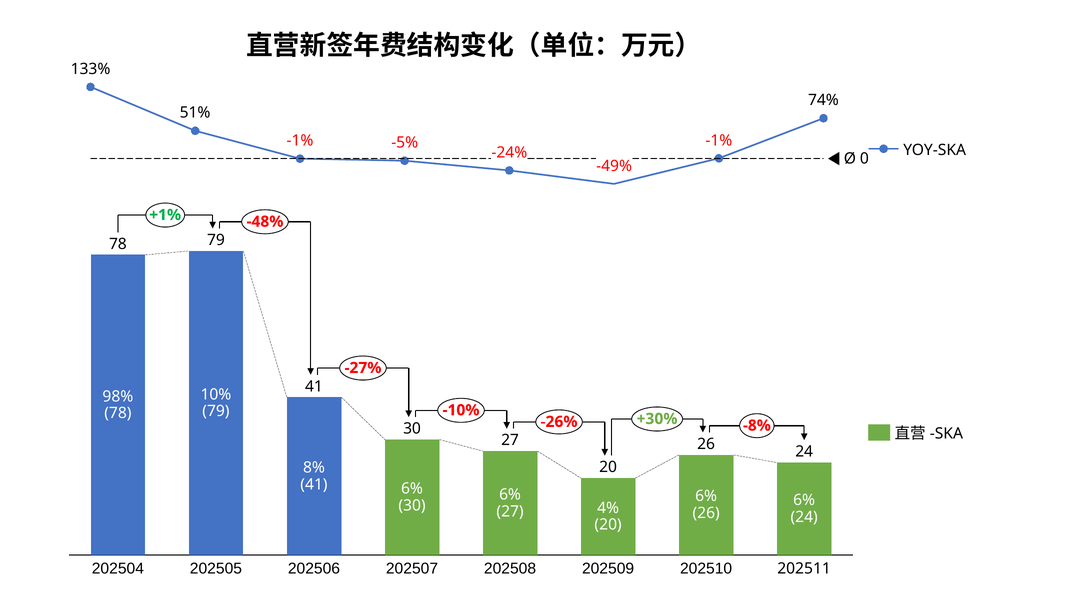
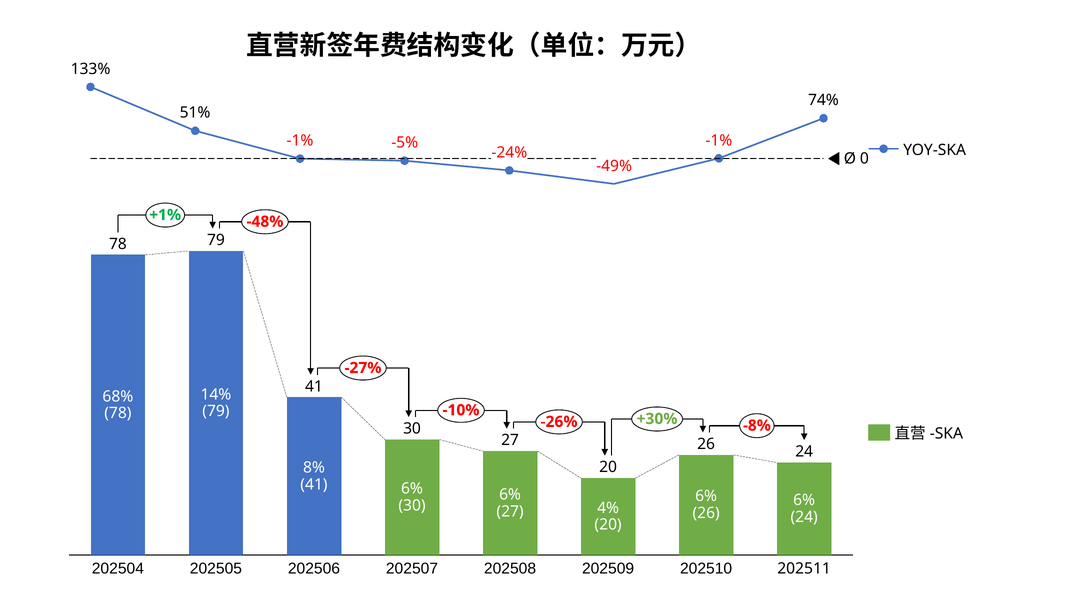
10%: 10% -> 14% (216, 394)
98%: 98% -> 68% (118, 396)
